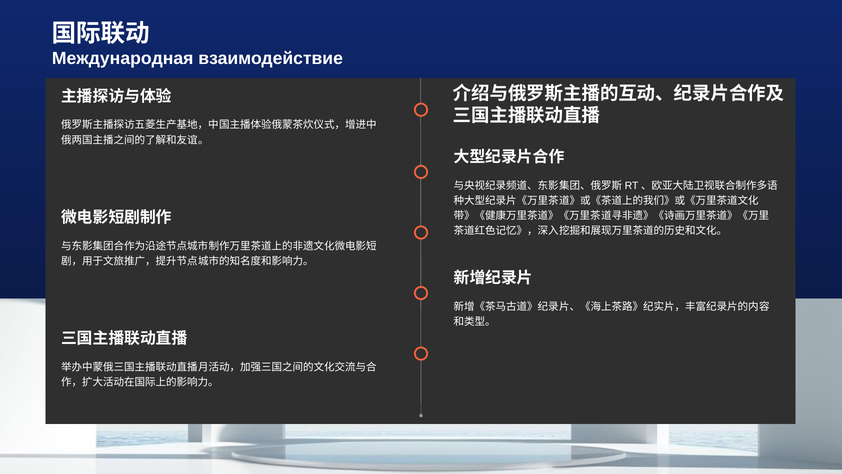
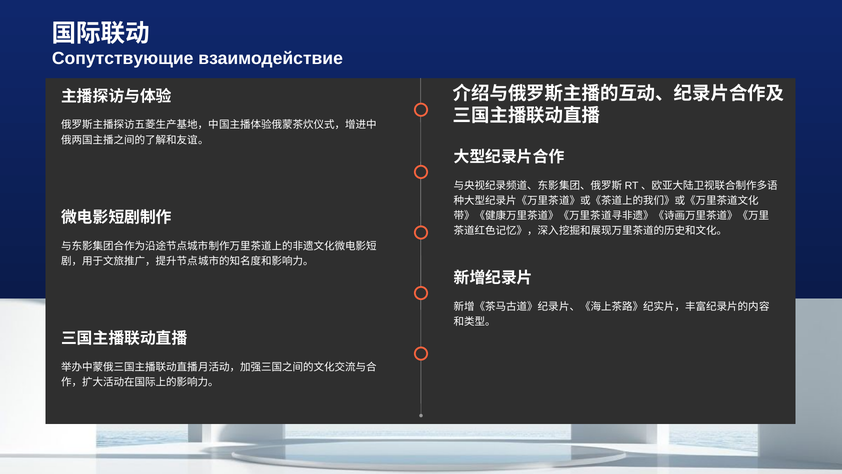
Международная: Международная -> Сопутствующие (123, 59)
